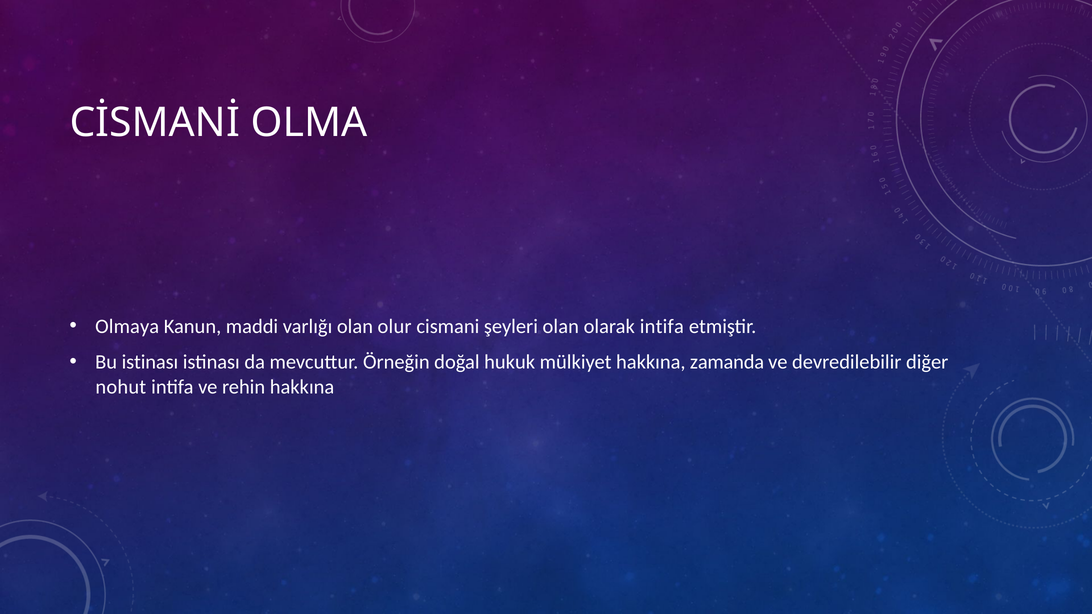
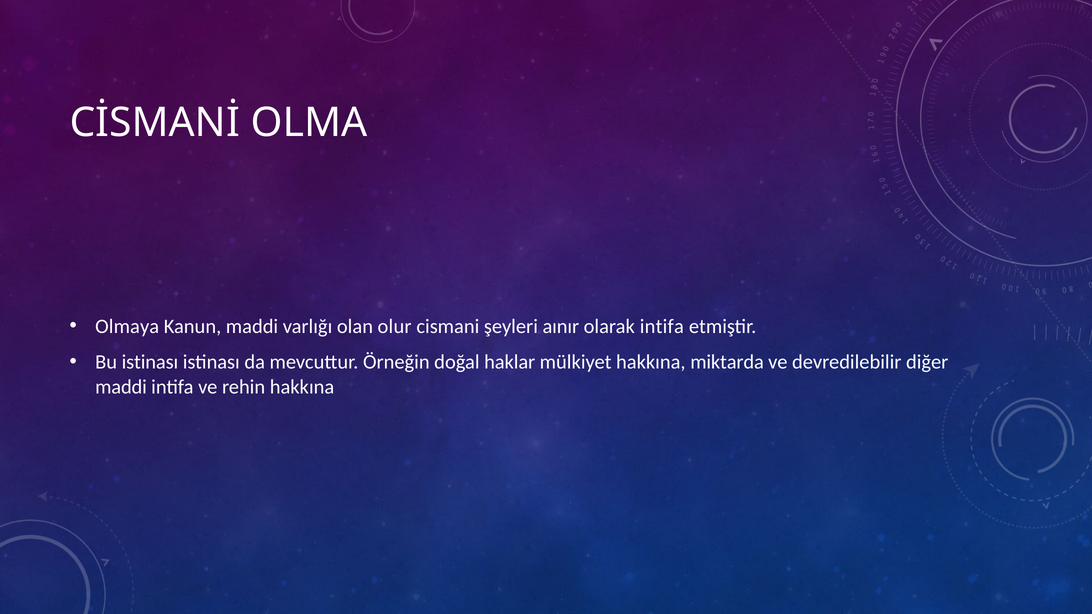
şeyleri olan: olan -> aınır (561, 326)
hukuk: hukuk -> haklar (510, 362)
zamanda: zamanda -> miktarda (727, 362)
nohut: nohut -> maddi (121, 387)
